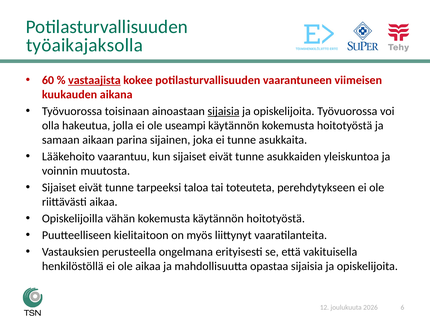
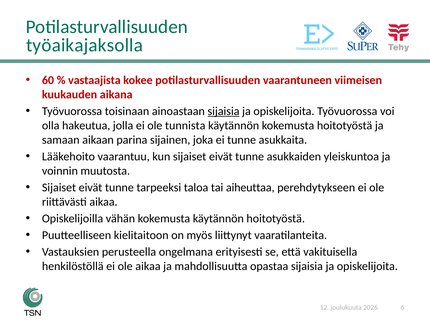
vastaajista underline: present -> none (94, 80)
useampi: useampi -> tunnista (185, 126)
toteuteta: toteuteta -> aiheuttaa (249, 188)
